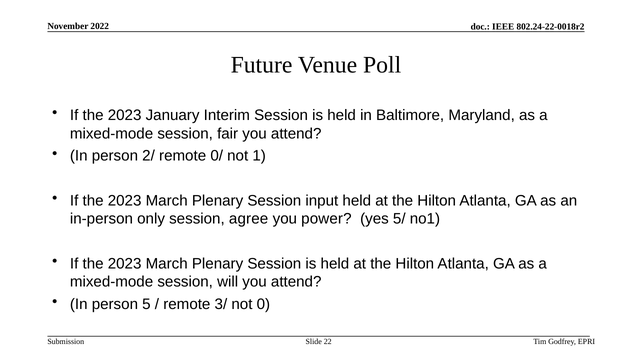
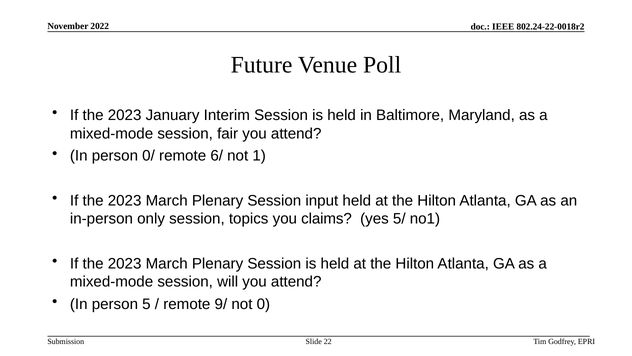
2/: 2/ -> 0/ (149, 156)
0/: 0/ -> 6/ (217, 156)
agree: agree -> topics (249, 219)
power: power -> claims (327, 219)
3/: 3/ -> 9/ (221, 304)
